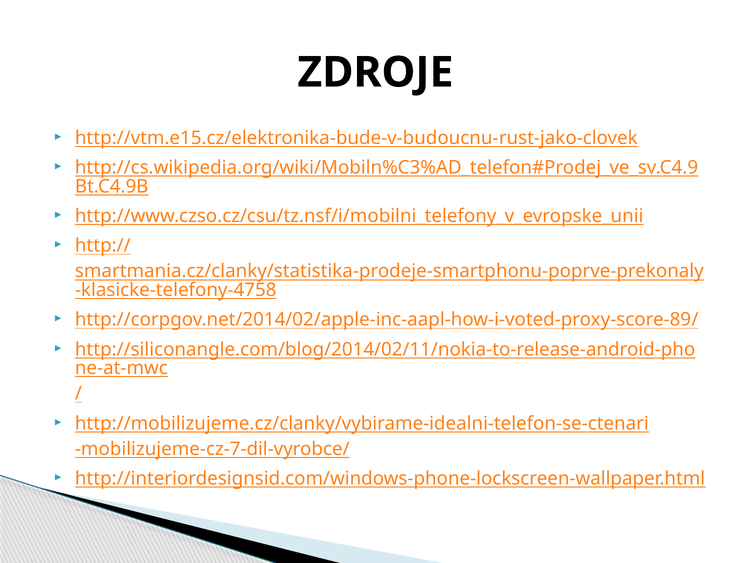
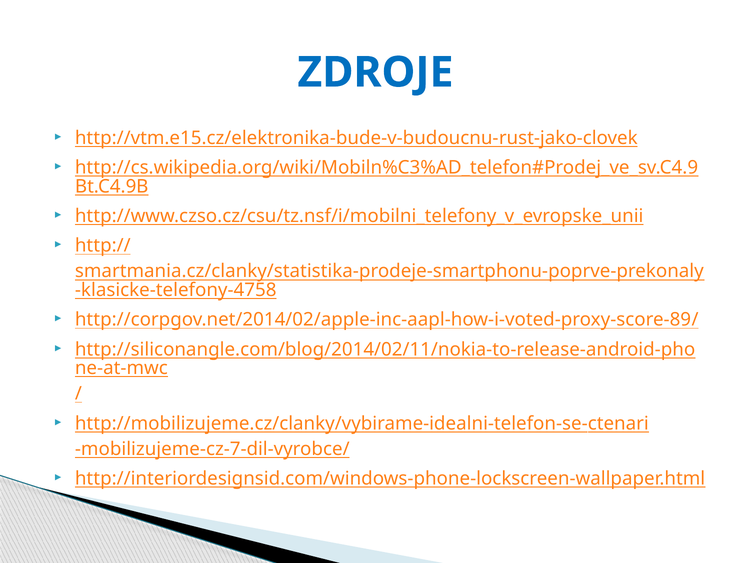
ZDROJE colour: black -> blue (375, 72)
